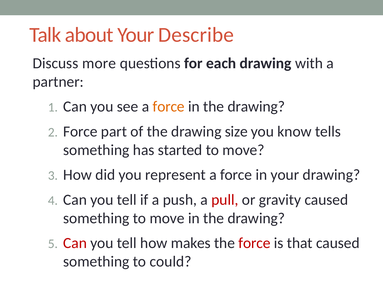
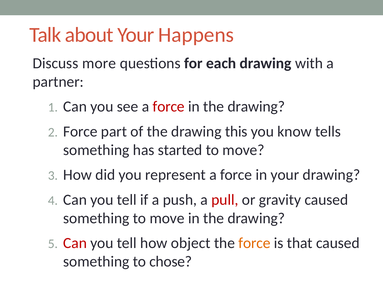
Describe: Describe -> Happens (196, 35)
force colour: orange -> red (169, 107)
size: size -> this (236, 132)
makes: makes -> object (191, 243)
force colour: red -> orange (254, 243)
could: could -> chose (171, 262)
